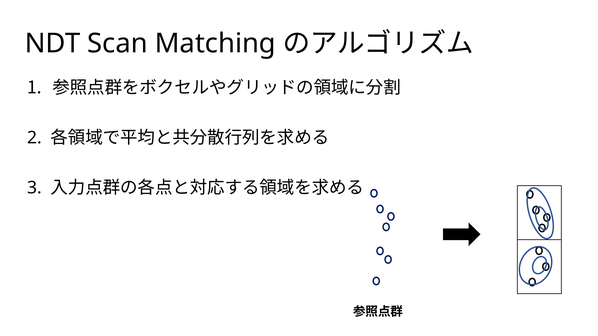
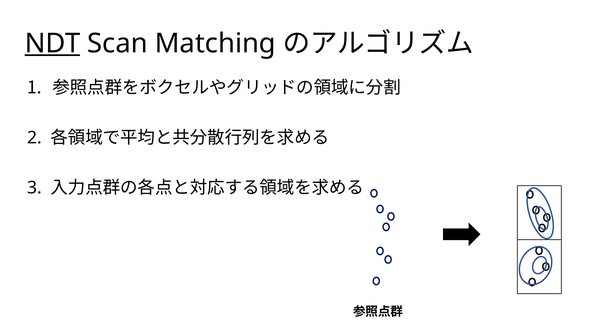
NDT underline: none -> present (53, 43)
